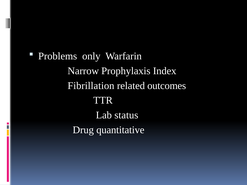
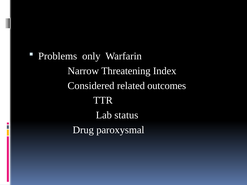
Prophylaxis: Prophylaxis -> Threatening (126, 71)
Fibrillation: Fibrillation -> Considered (91, 86)
quantitative: quantitative -> paroxysmal (120, 130)
